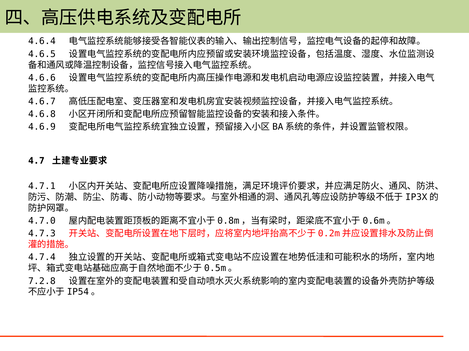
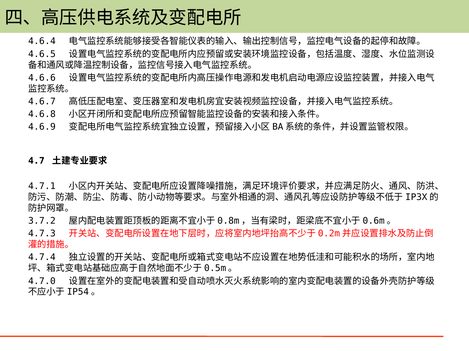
4.7.0: 4.7.0 -> 3.7.2 (42, 221)
7.2.8: 7.2.8 -> 4.7.0 (42, 282)
